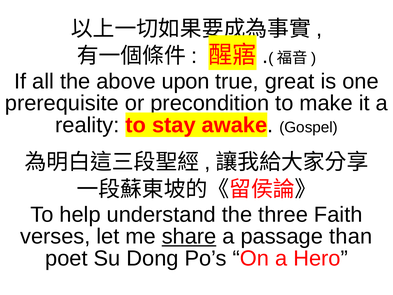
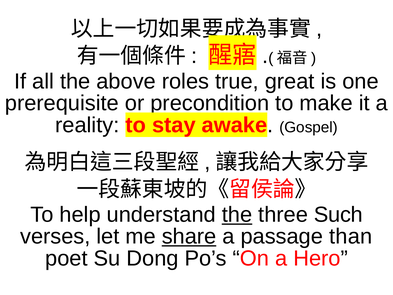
upon: upon -> roles (185, 81)
the underline: none -> present (237, 214)
Faith: Faith -> Such (338, 214)
